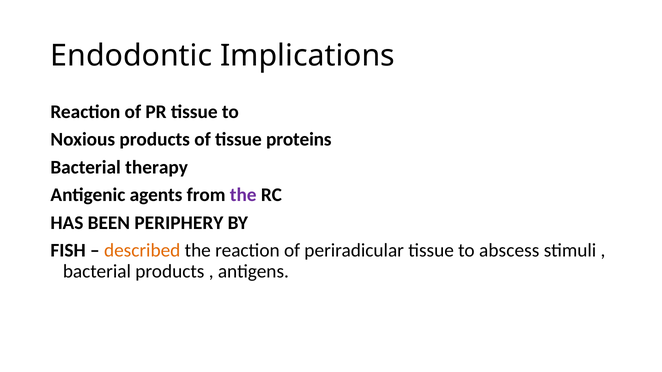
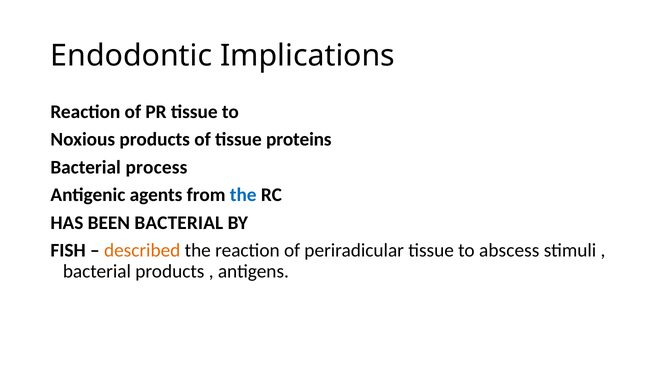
therapy: therapy -> process (156, 167)
the colour: purple -> blue (243, 195)
BEEN PERIPHERY: PERIPHERY -> BACTERIAL (179, 223)
